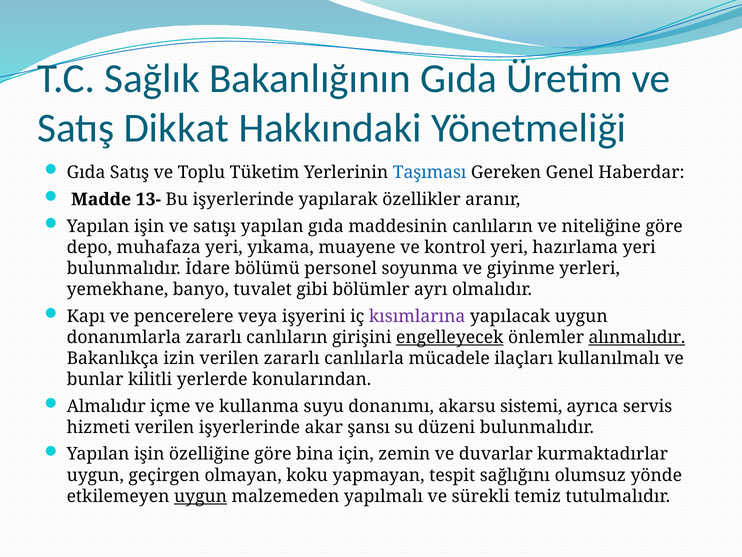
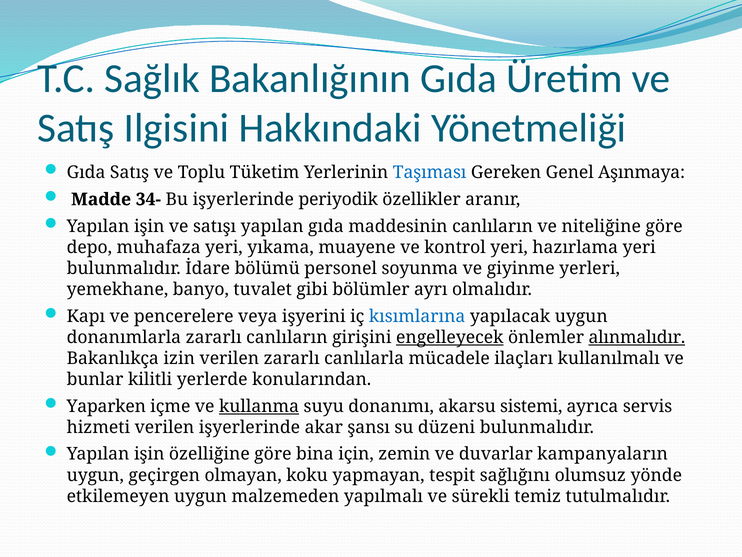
Dikkat: Dikkat -> Ilgisini (176, 128)
Haberdar: Haberdar -> Aşınmaya (642, 172)
13-: 13- -> 34- (148, 199)
yapılarak: yapılarak -> periyodik (338, 199)
kısımlarına colour: purple -> blue (417, 316)
Almalıdır: Almalıdır -> Yaparken (106, 406)
kullanma underline: none -> present (259, 406)
kurmaktadırlar: kurmaktadırlar -> kampanyaların (603, 454)
uygun underline: present -> none (201, 496)
